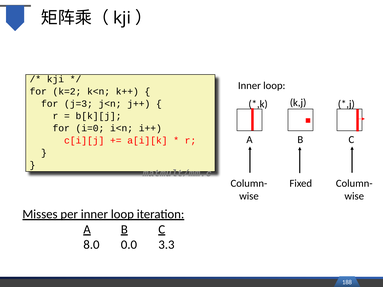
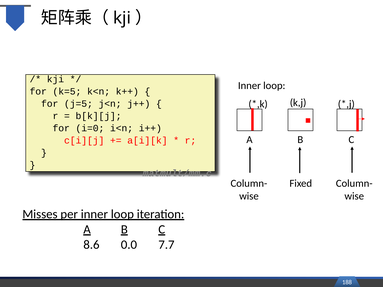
k=2: k=2 -> k=5 (67, 92)
j=3: j=3 -> j=5 (78, 104)
8.0: 8.0 -> 8.6 (91, 245)
3.3: 3.3 -> 7.7 (166, 245)
